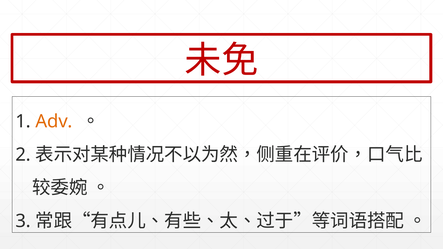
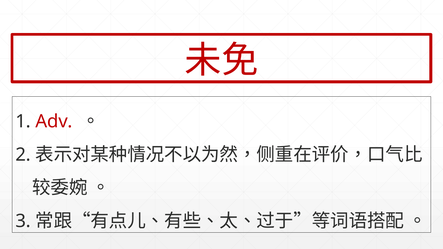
Adv colour: orange -> red (54, 122)
